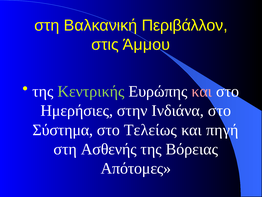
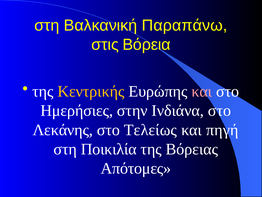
Περιβάλλον: Περιβάλλον -> Παραπάνω (185, 25)
Άμμου: Άμμου -> Βόρεια (147, 45)
Κεντρικής colour: light green -> yellow (91, 91)
Σύστημα: Σύστημα -> Λεκάνης (63, 130)
Ασθενής: Ασθενής -> Ποικιλία (109, 149)
